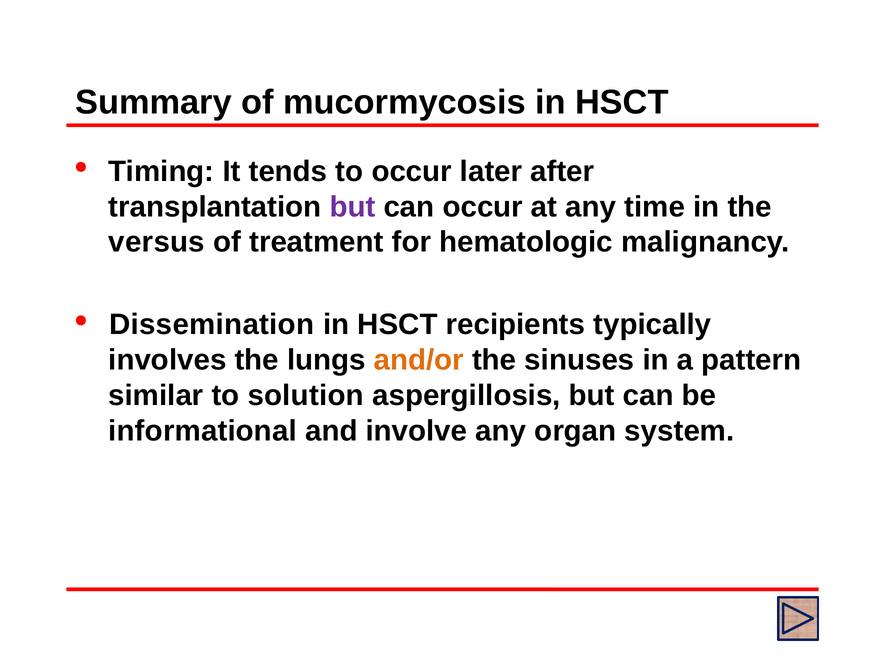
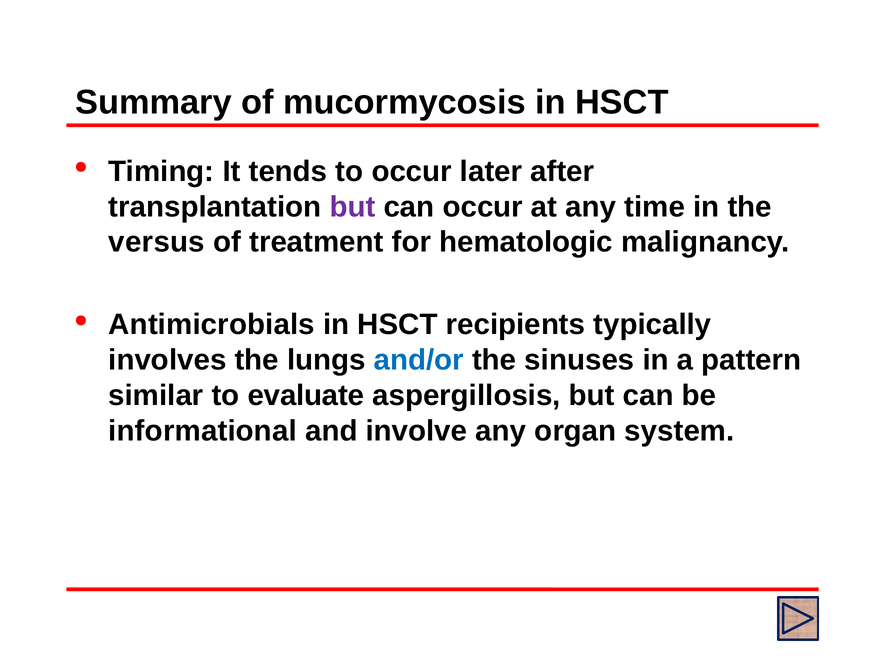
Dissemination: Dissemination -> Antimicrobials (212, 325)
and/or colour: orange -> blue (419, 360)
solution: solution -> evaluate (306, 396)
